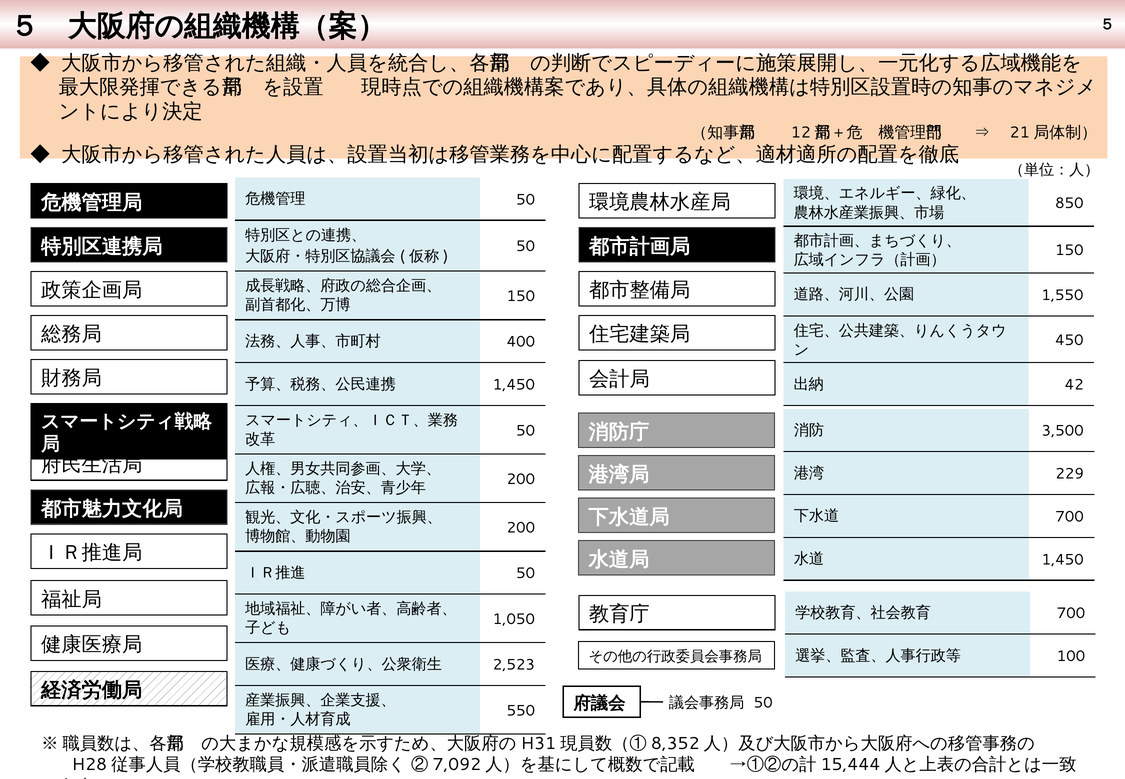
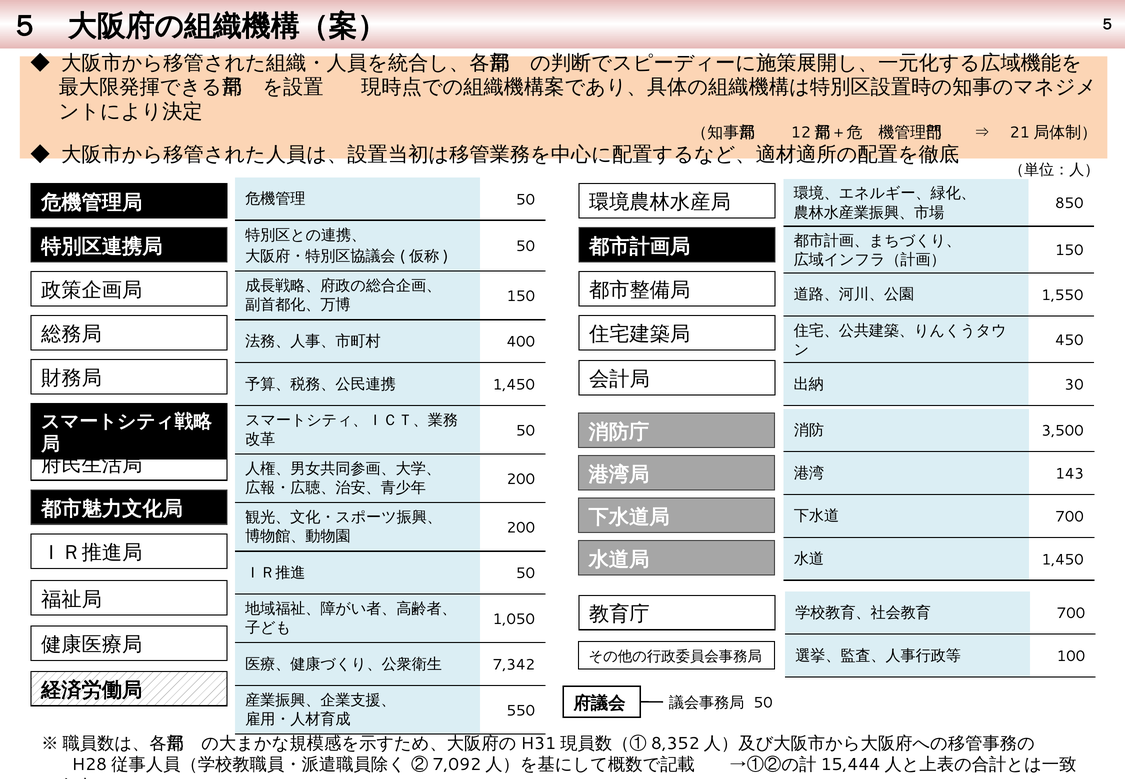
42: 42 -> 30 (1074, 385)
229: 229 -> 143 (1070, 474)
2,523: 2,523 -> 7,342 (514, 665)
